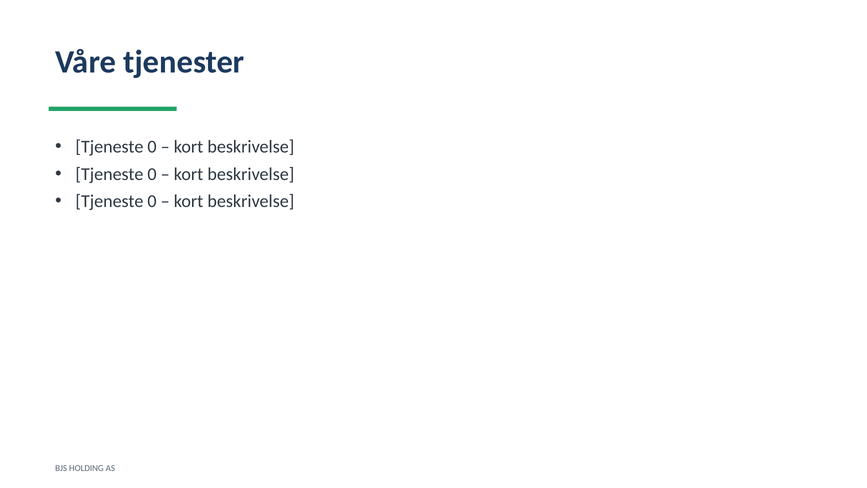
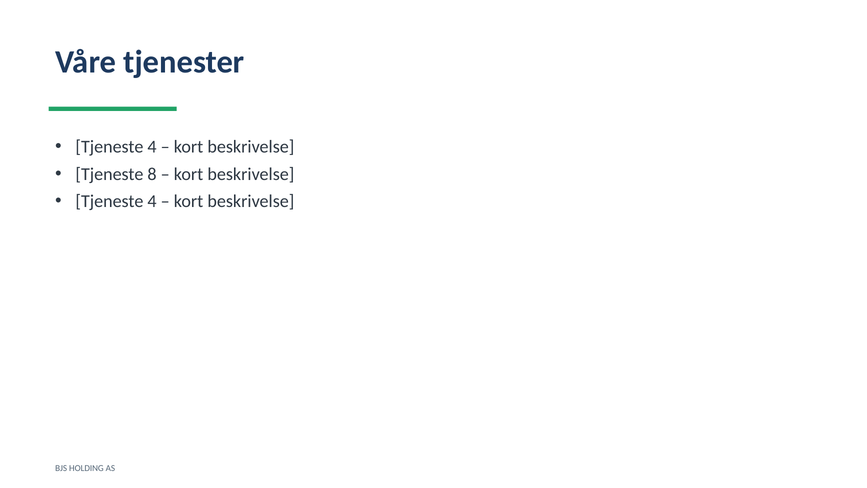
0: 0 -> 4 (152, 147)
0: 0 -> 8 (152, 174)
0: 0 -> 4 (152, 201)
